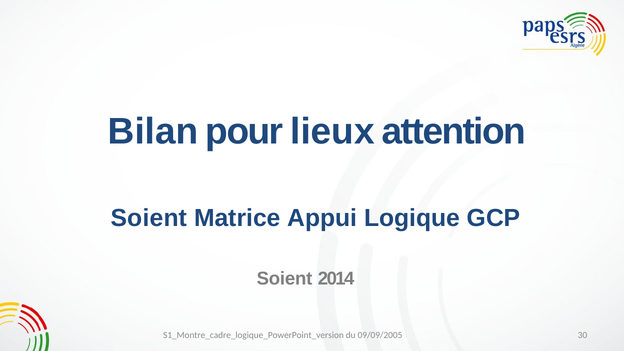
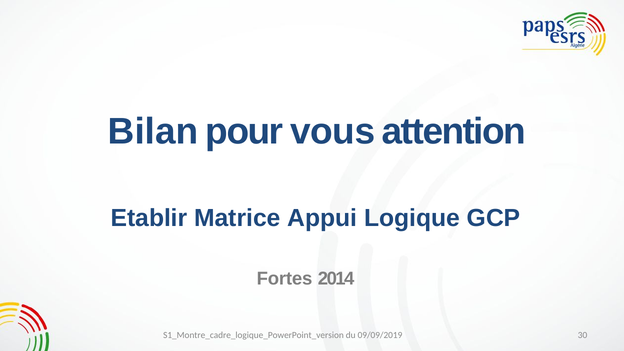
lieux: lieux -> vous (333, 132)
Soient: Soient -> Etablir (149, 218)
Soient: Soient -> Fortes (285, 279)
09/09/2005: 09/09/2005 -> 09/09/2019 (380, 335)
